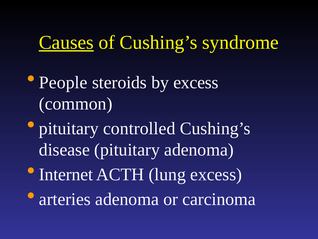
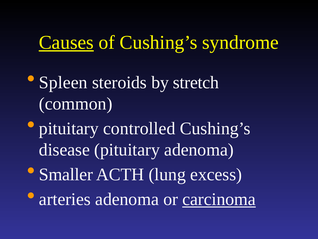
People: People -> Spleen (63, 82)
by excess: excess -> stretch (196, 82)
Internet: Internet -> Smaller (66, 174)
carcinoma underline: none -> present (219, 199)
